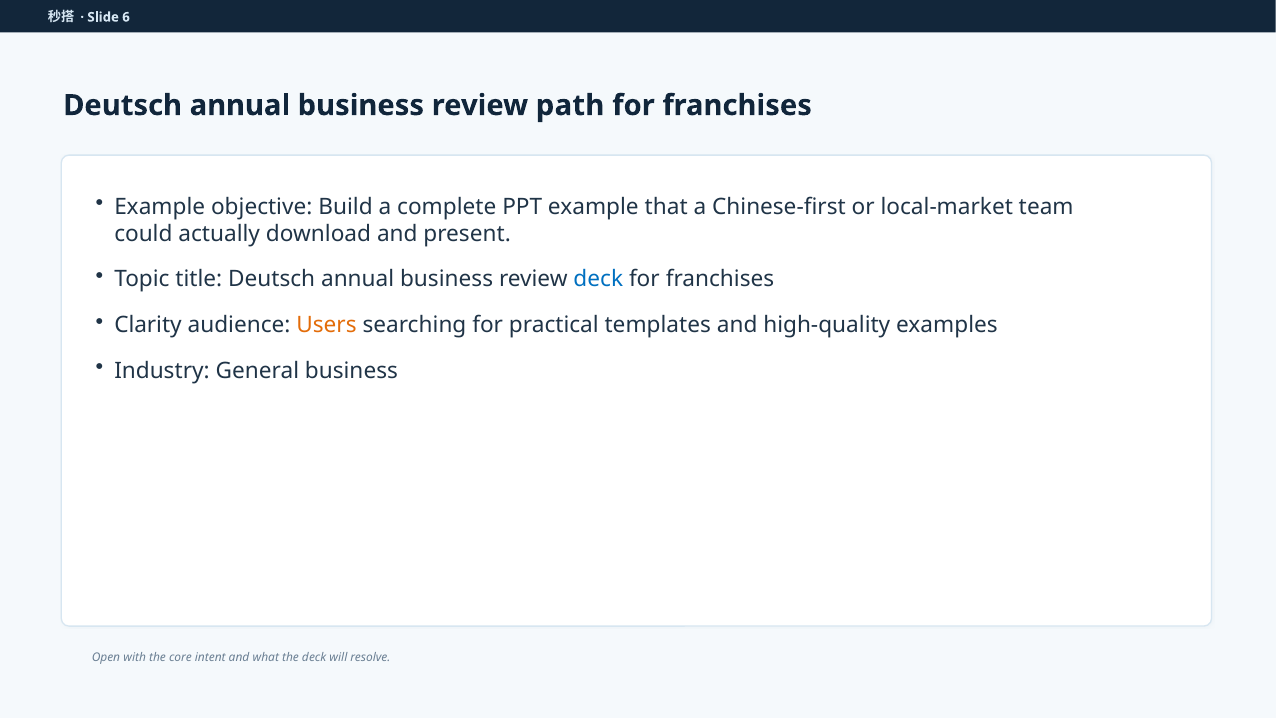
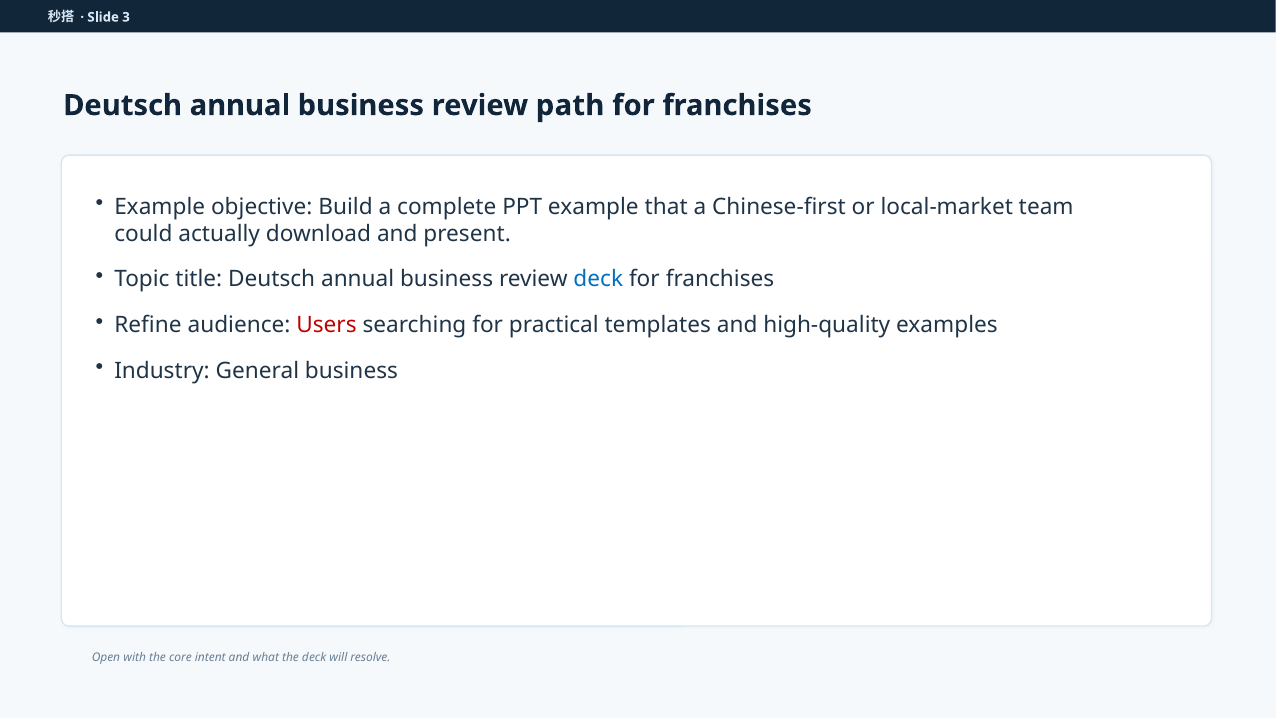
6: 6 -> 3 (126, 17)
Clarity: Clarity -> Refine (148, 325)
Users colour: orange -> red (326, 325)
